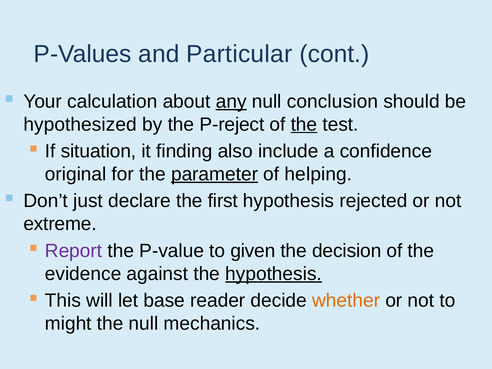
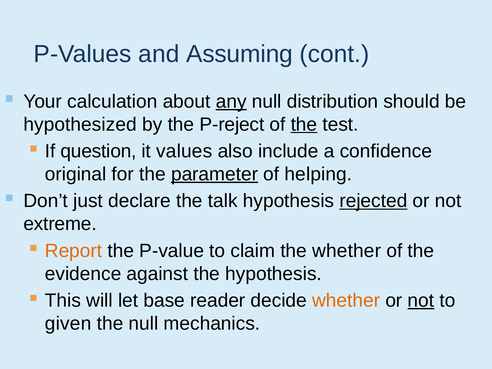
Particular: Particular -> Assuming (240, 54)
conclusion: conclusion -> distribution (333, 101)
situation: situation -> question (99, 151)
finding: finding -> values (184, 151)
first: first -> talk (223, 201)
rejected underline: none -> present (373, 201)
Report colour: purple -> orange (74, 251)
given: given -> claim (253, 251)
the decision: decision -> whether (347, 251)
hypothesis underline: present -> none (274, 274)
not underline: none -> present (421, 301)
might: might -> given (68, 323)
